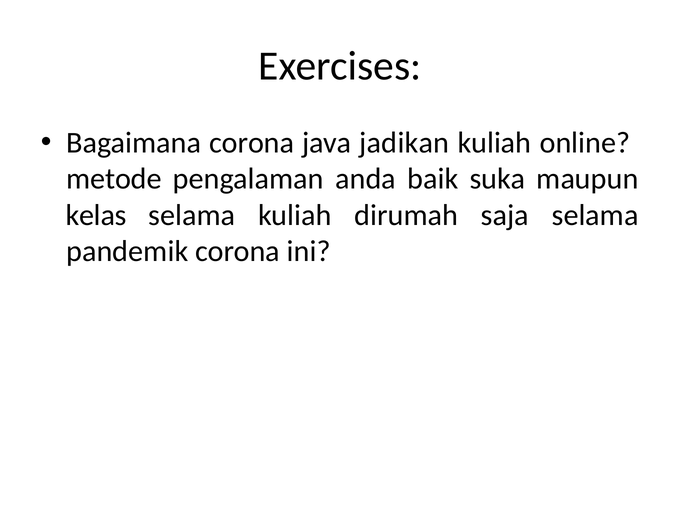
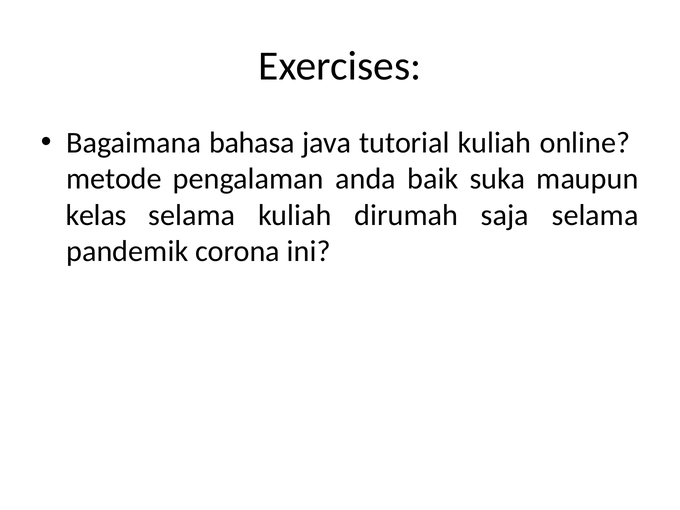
Bagaimana corona: corona -> bahasa (252, 143)
jadikan: jadikan -> tutorial (404, 143)
